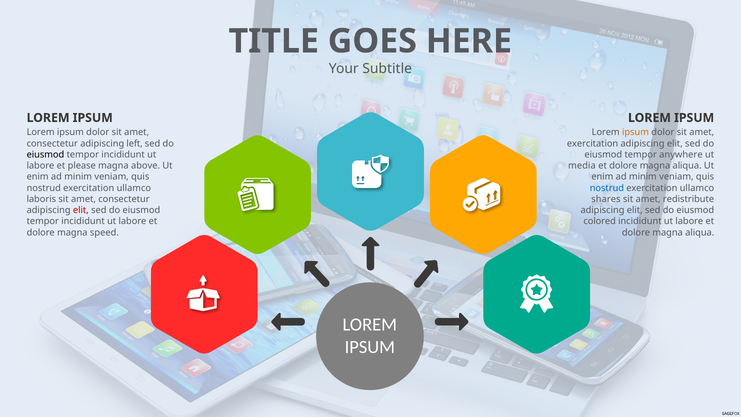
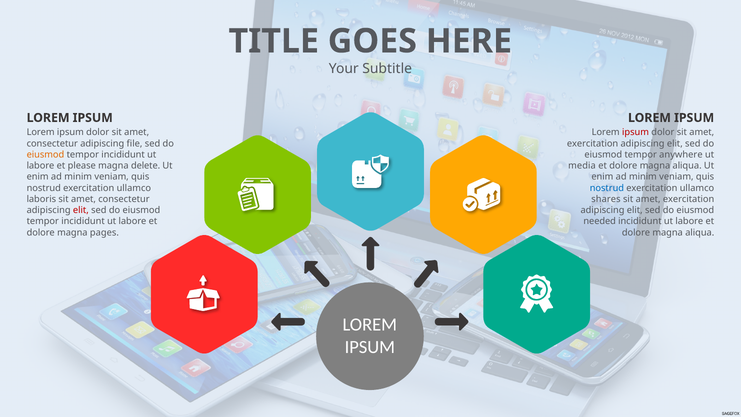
ipsum colour: orange -> red (635, 132)
left: left -> file (135, 143)
eiusmod colour: black -> orange (45, 155)
above: above -> delete (146, 166)
redistribute: redistribute -> exercitation (689, 199)
colored: colored -> needed (600, 221)
speed: speed -> pages (104, 232)
